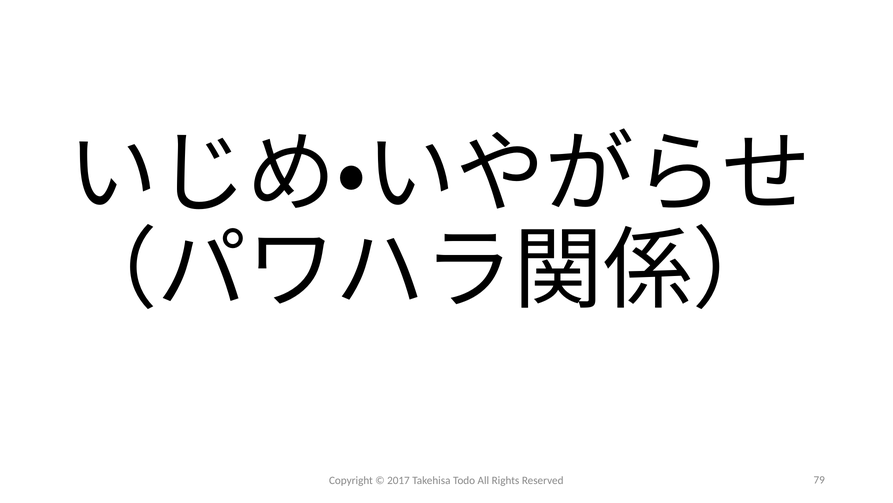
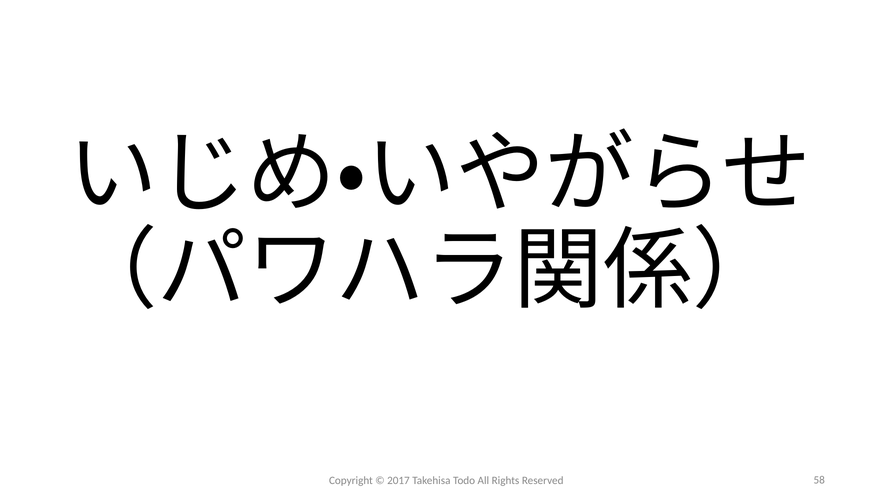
79: 79 -> 58 (819, 480)
